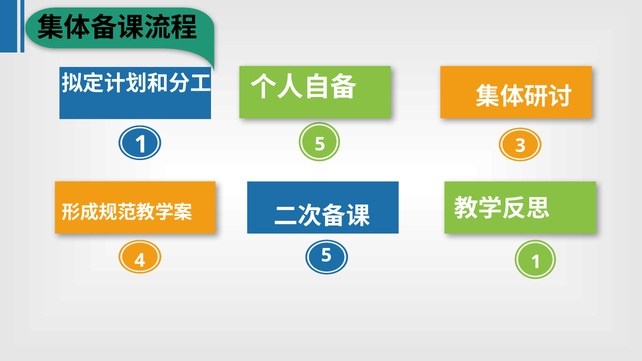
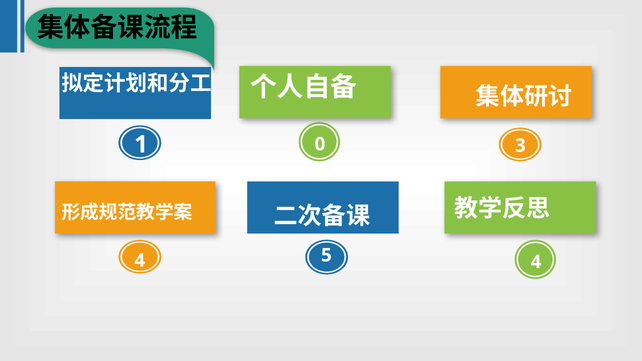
1 5: 5 -> 0 (320, 144)
5 1: 1 -> 4 (536, 262)
